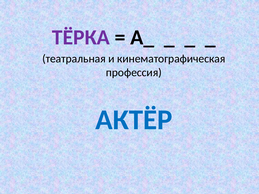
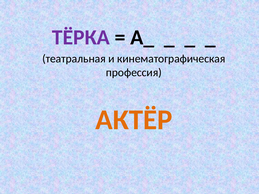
АКТЁР colour: blue -> orange (134, 120)
